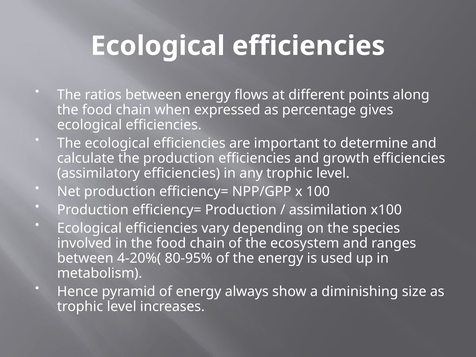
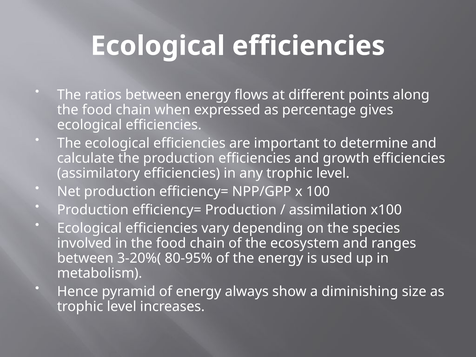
4-20%(: 4-20%( -> 3-20%( (139, 258)
